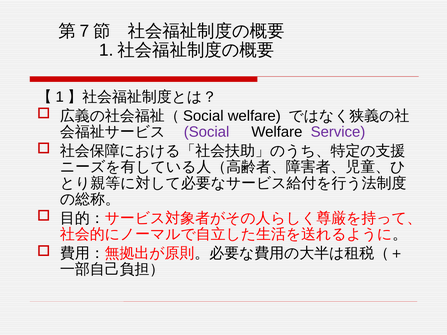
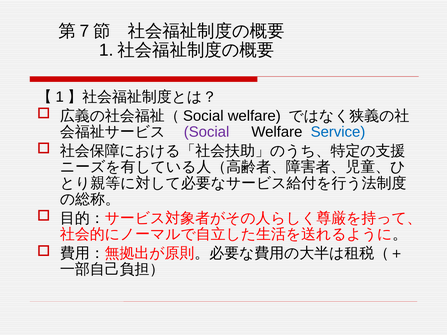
Service colour: purple -> blue (338, 132)
